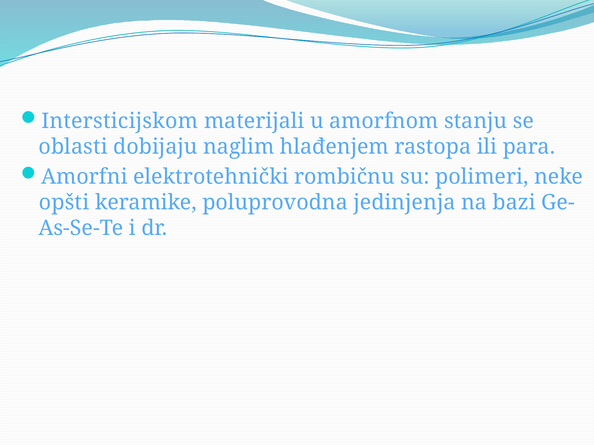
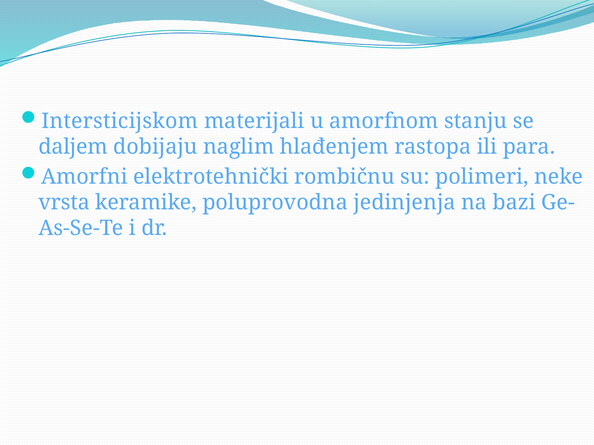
oblasti: oblasti -> daljem (73, 147)
opšti: opšti -> vrsta (64, 203)
